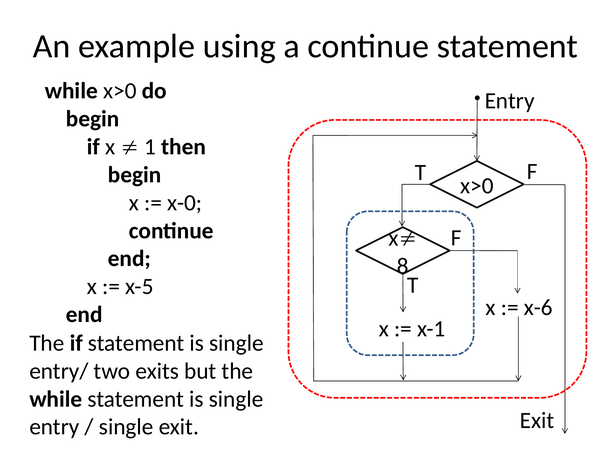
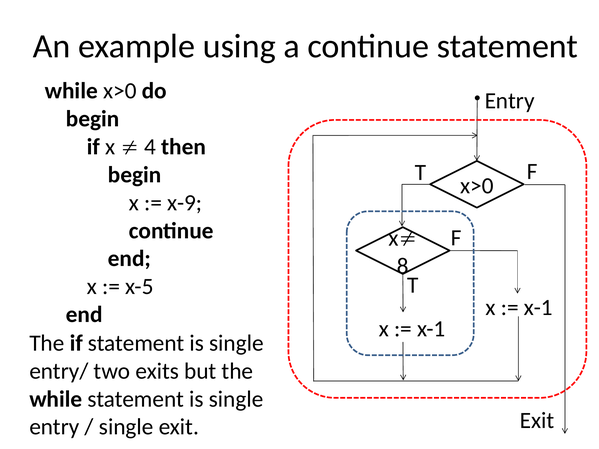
1: 1 -> 4 (150, 147)
x-0: x-0 -> x-9 (185, 203)
x-6: x-6 -> x-1 (538, 308)
